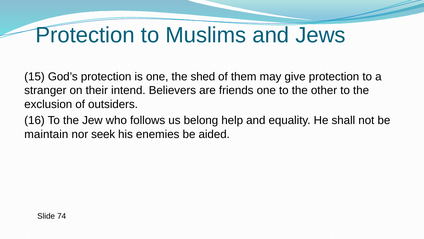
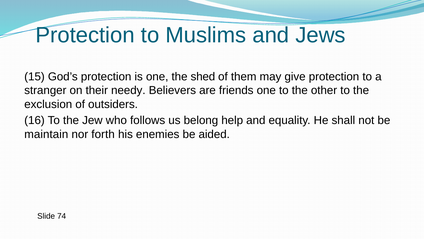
intend: intend -> needy (128, 90)
seek: seek -> forth (103, 134)
